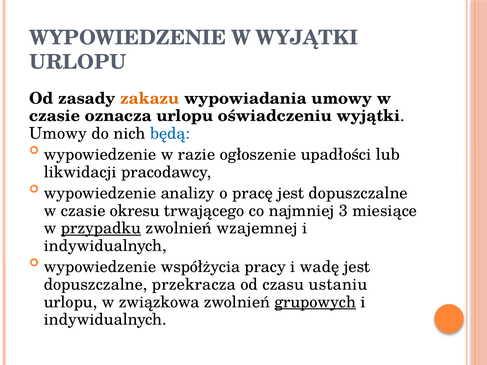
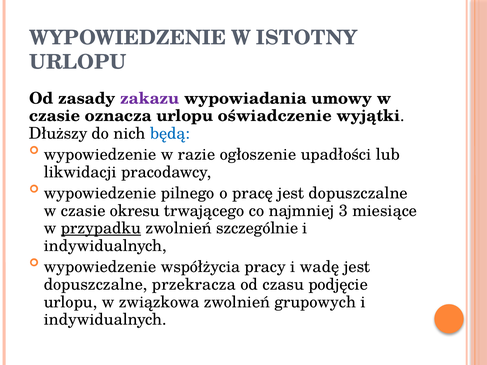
W WYJĄTKI: WYJĄTKI -> ISTOTNY (307, 38)
zakazu colour: orange -> purple (150, 99)
oświadczeniu: oświadczeniu -> oświadczenie (275, 116)
Umowy: Umowy -> Dłuższy (58, 134)
analizy: analizy -> pilnego (188, 193)
wzajemnej: wzajemnej -> szczególnie (257, 228)
ustaniu: ustaniu -> podjęcie (338, 285)
grupowych underline: present -> none (315, 302)
